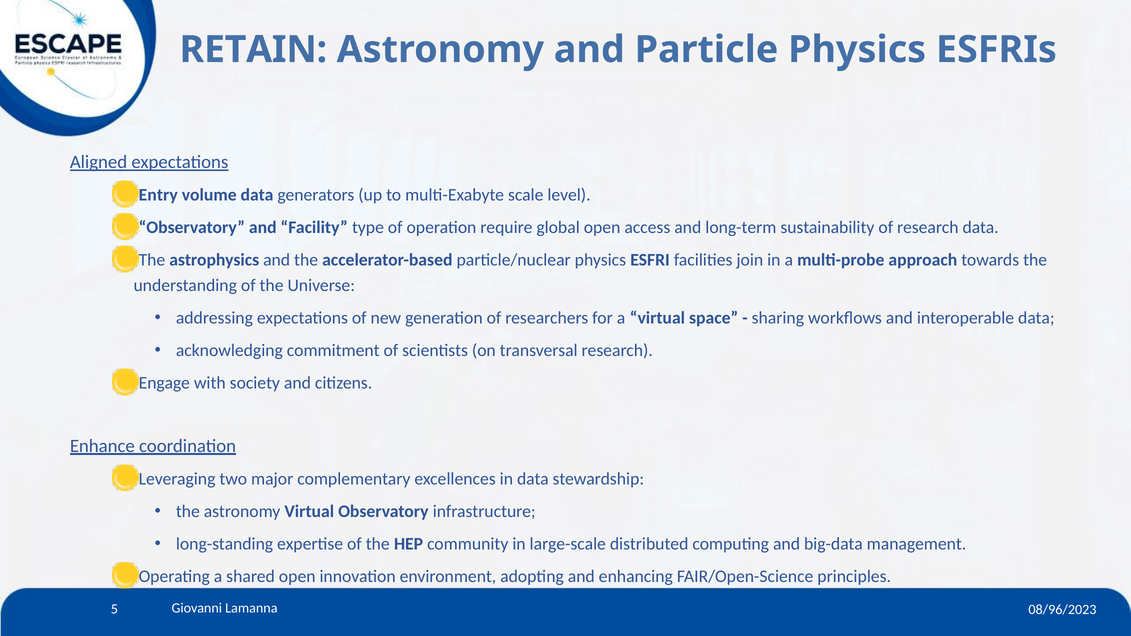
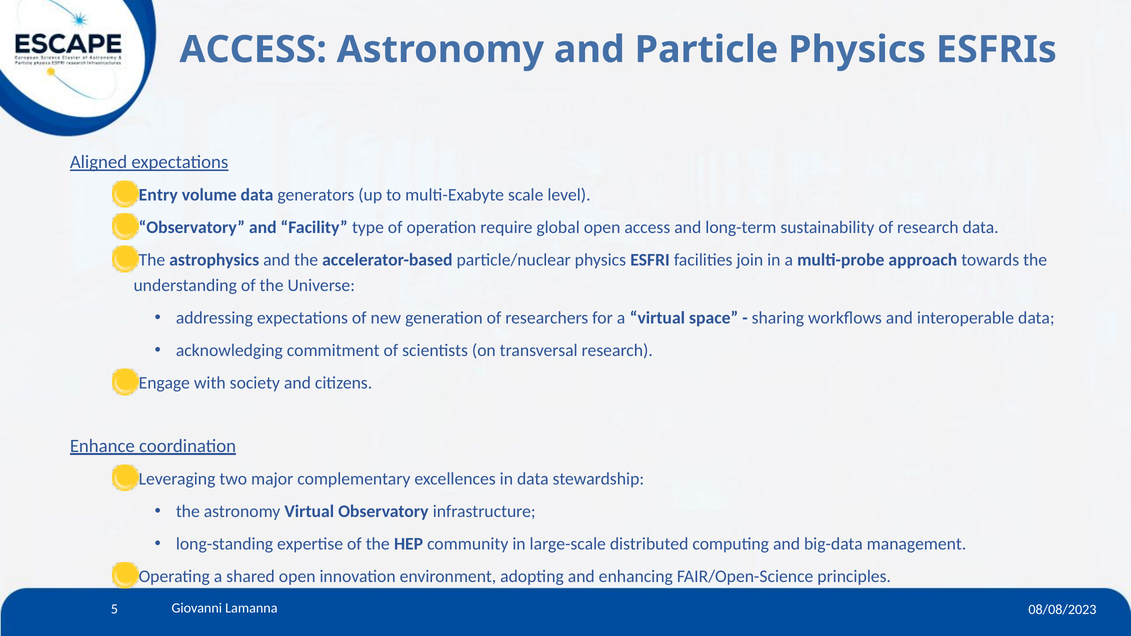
RETAIN: RETAIN -> ACCESS (253, 50)
08/96/2023: 08/96/2023 -> 08/08/2023 (1062, 610)
